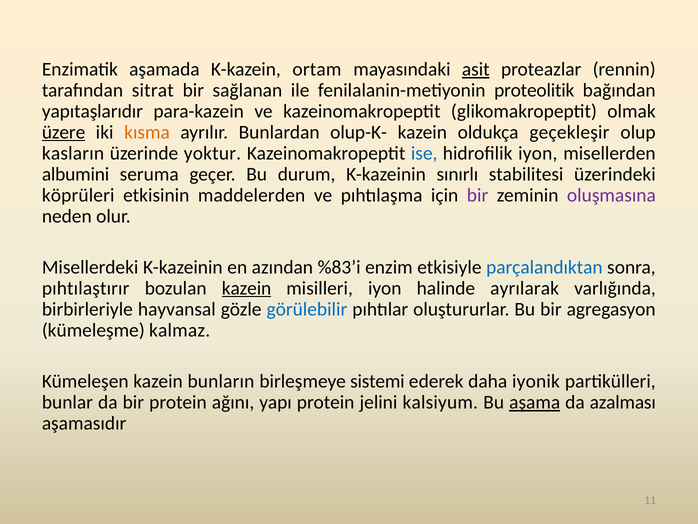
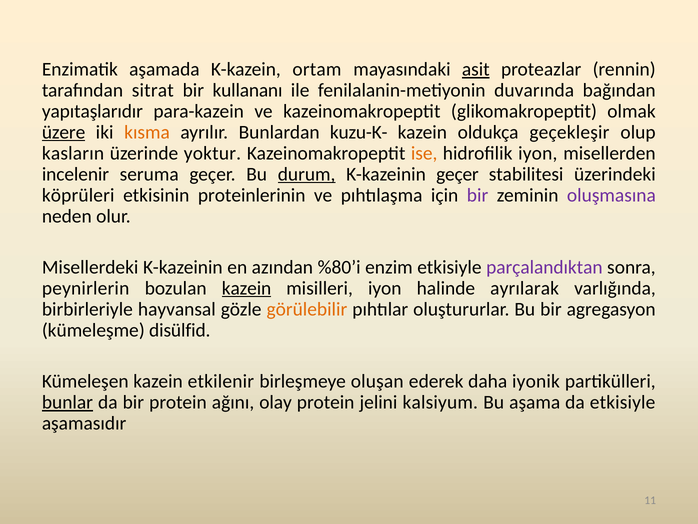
sağlanan: sağlanan -> kullananı (248, 90)
proteolitik: proteolitik -> duvarında (534, 90)
olup-K-: olup-K- -> kuzu-K- (359, 132)
ise colour: blue -> orange (424, 153)
albumini: albumini -> incelenir (75, 174)
durum underline: none -> present (307, 174)
K-kazeinin sınırlı: sınırlı -> geçer (457, 174)
maddelerden: maddelerden -> proteinlerinin (252, 195)
%83’i: %83’i -> %80’i (339, 267)
parçalandıktan colour: blue -> purple (544, 267)
pıhtılaştırır: pıhtılaştırır -> peynirlerin (86, 288)
görülebilir colour: blue -> orange (307, 309)
kalmaz: kalmaz -> disülfid (180, 330)
bunların: bunların -> etkilenir (221, 381)
sistemi: sistemi -> oluşan (377, 381)
bunlar underline: none -> present (67, 402)
yapı: yapı -> olay (276, 402)
aşama underline: present -> none (535, 402)
da azalması: azalması -> etkisiyle (623, 402)
